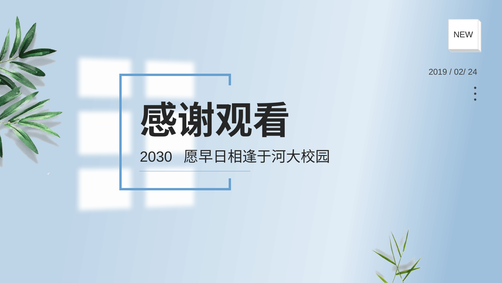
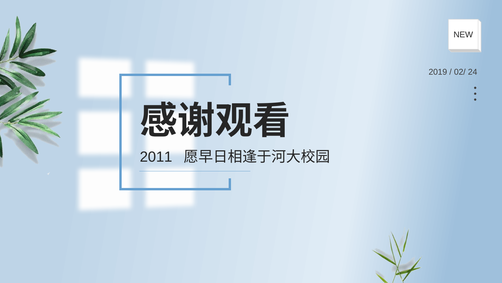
2030: 2030 -> 2011 (156, 157)
